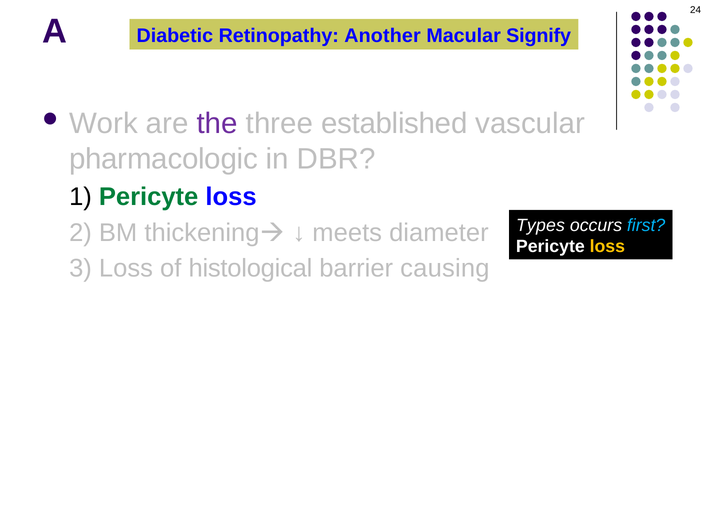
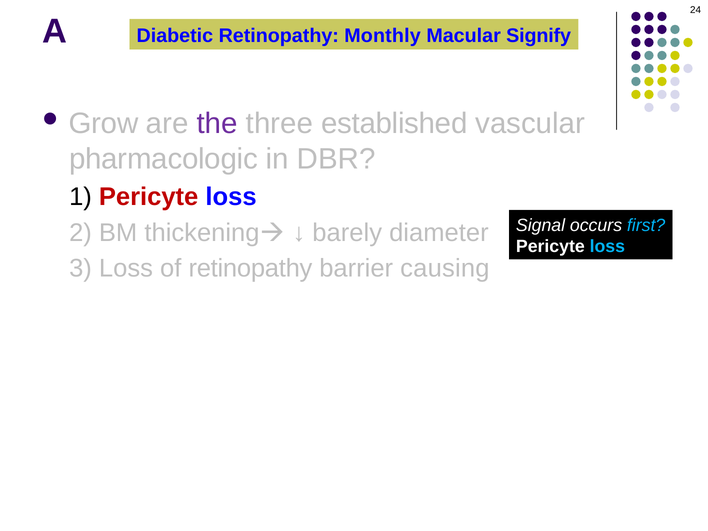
Another: Another -> Monthly (382, 36)
Work: Work -> Grow (104, 124)
Pericyte colour: green -> red (149, 197)
Types: Types -> Signal (541, 225)
meets: meets -> barely (347, 233)
loss colour: yellow -> light blue (607, 247)
of histological: histological -> retinopathy (250, 268)
